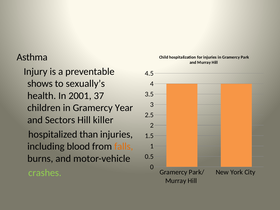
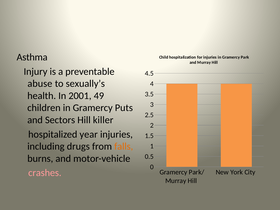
shows: shows -> abuse (40, 84)
37: 37 -> 49 (99, 96)
Year: Year -> Puts (124, 108)
than: than -> year (89, 134)
blood: blood -> drugs (78, 146)
crashes colour: light green -> pink (45, 173)
